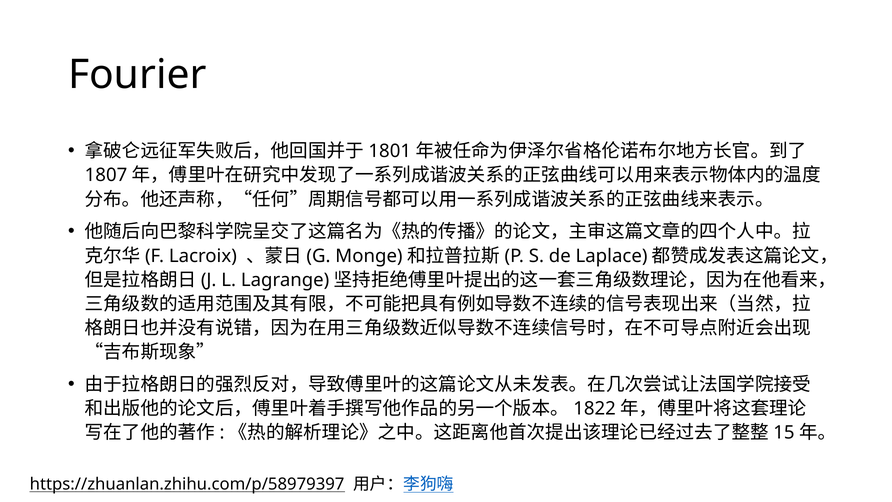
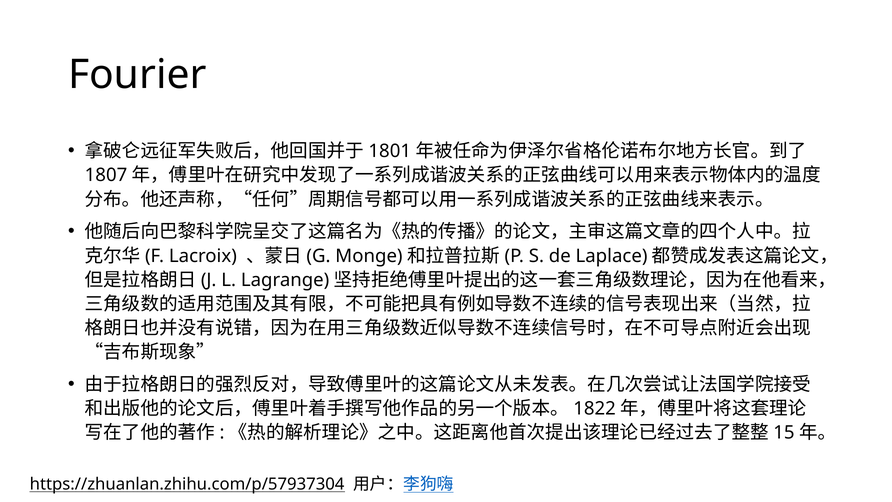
https://zhuanlan.zhihu.com/p/58979397: https://zhuanlan.zhihu.com/p/58979397 -> https://zhuanlan.zhihu.com/p/57937304 (187, 484)
